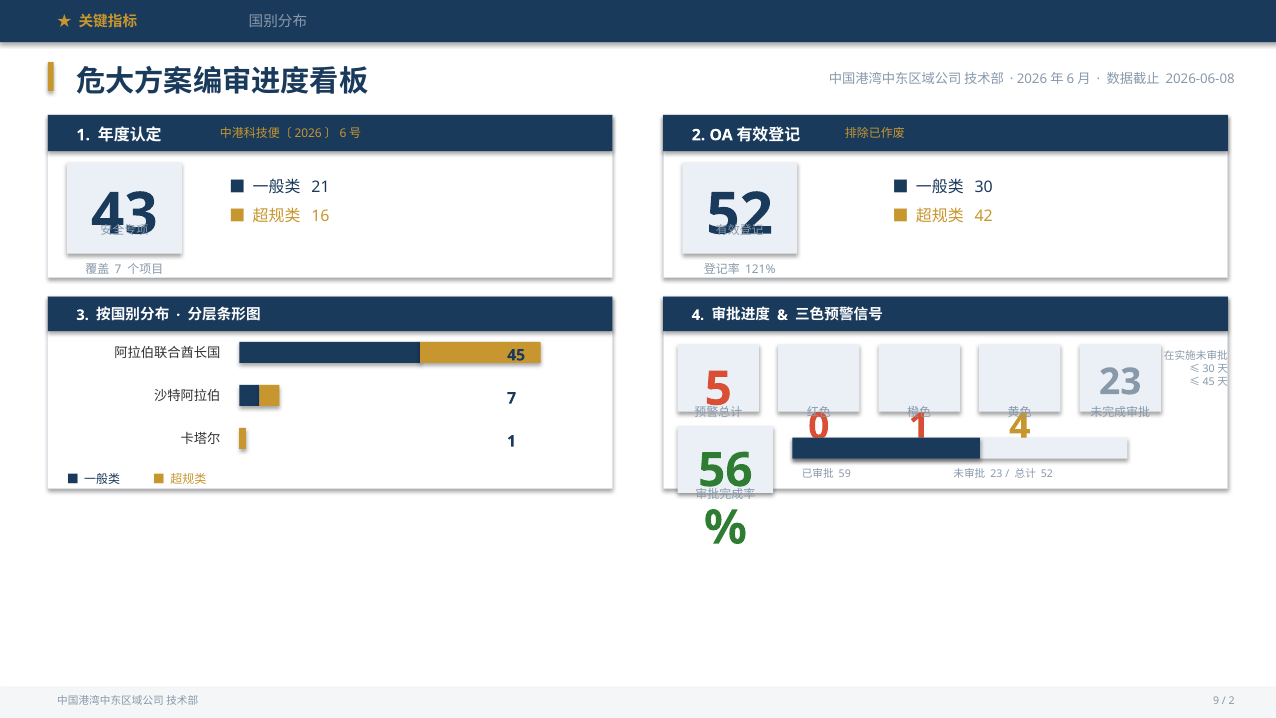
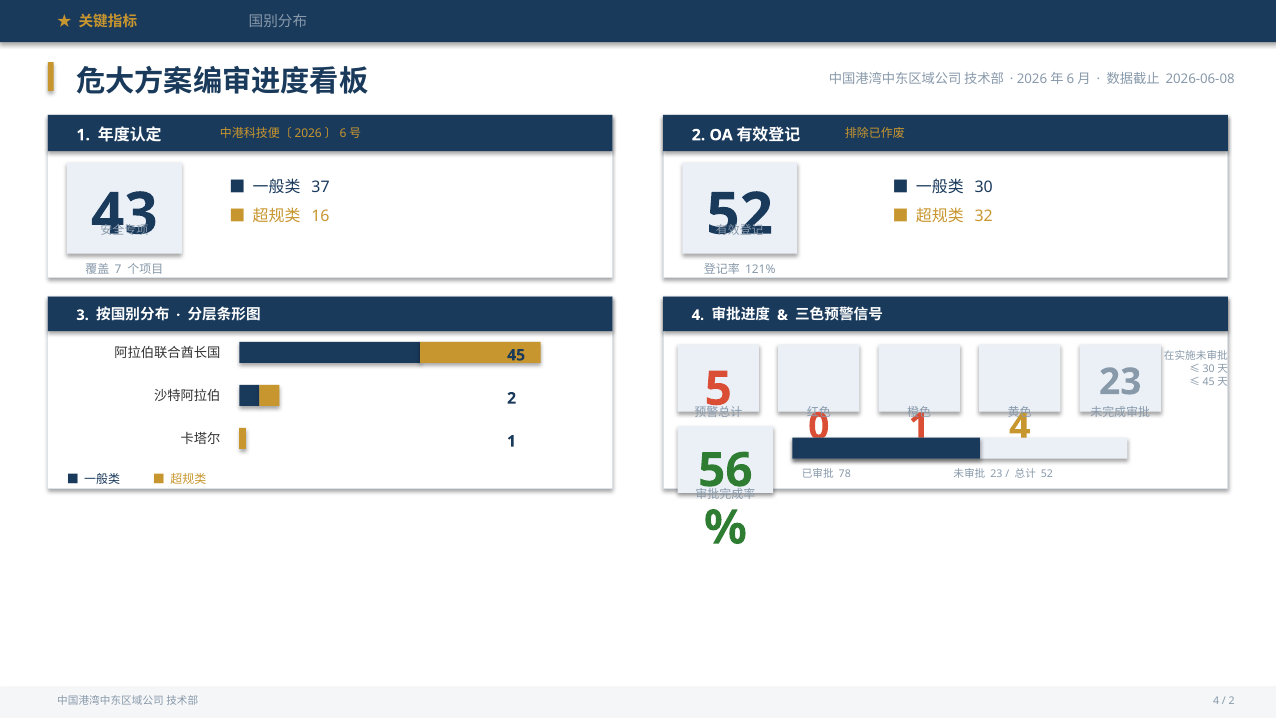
21: 21 -> 37 (321, 188)
42: 42 -> 32 (984, 216)
7: 7 -> 2 (512, 398)
59: 59 -> 78 (845, 474)
9: 9 -> 4 (1216, 701)
